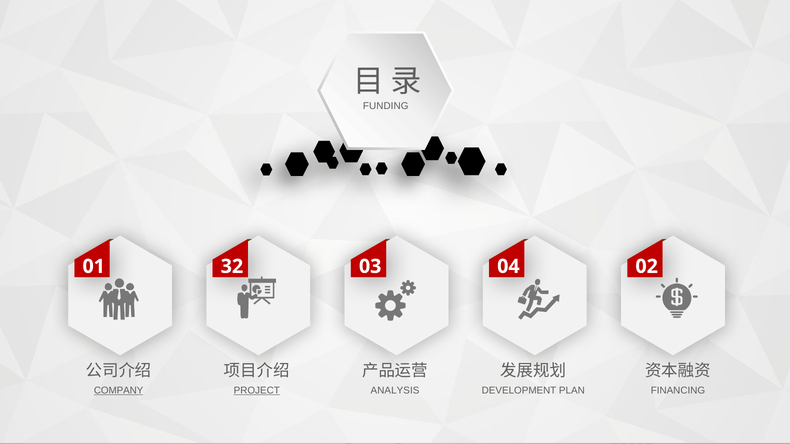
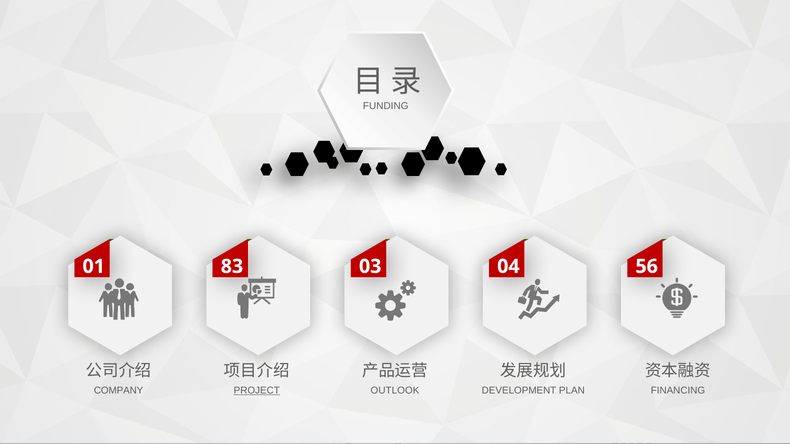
32: 32 -> 83 (232, 267)
02: 02 -> 56 (647, 267)
COMPANY underline: present -> none (119, 391)
ANALYSIS: ANALYSIS -> OUTLOOK (395, 391)
